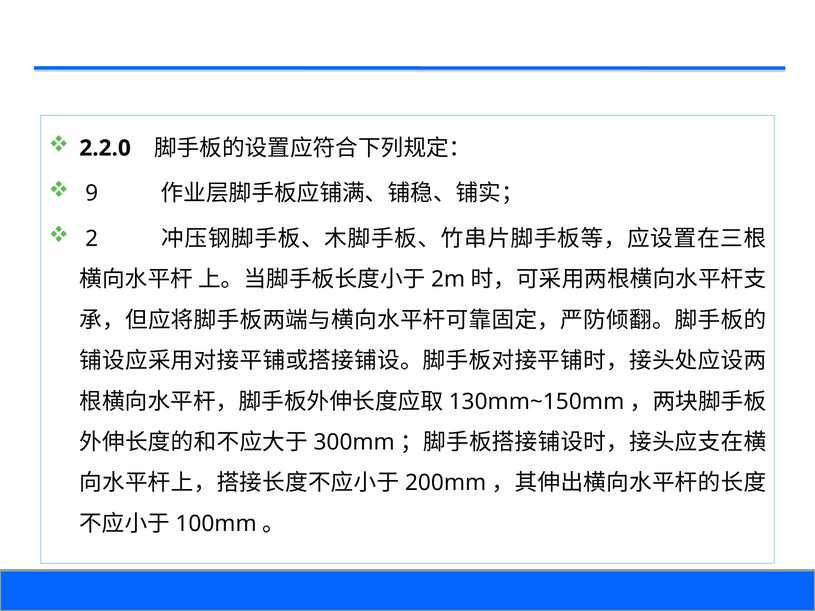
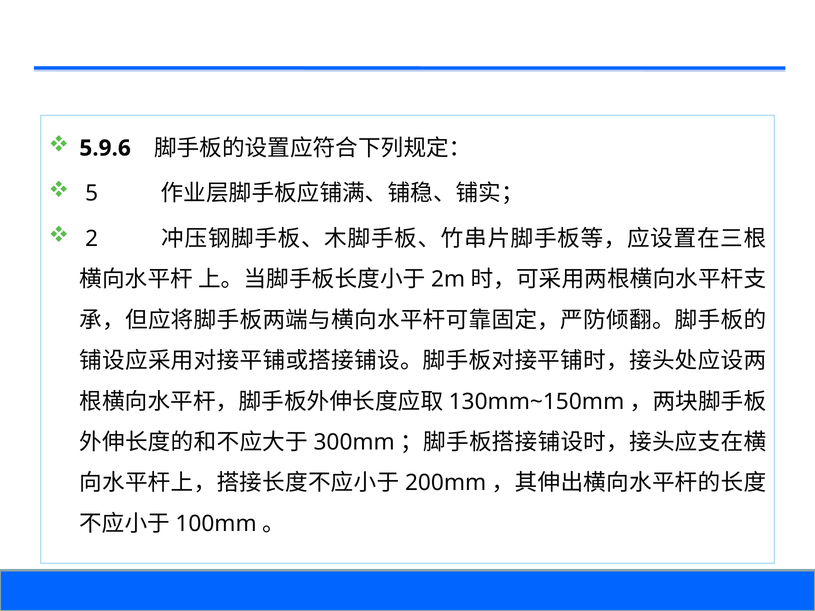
2.2.0: 2.2.0 -> 5.9.6 (105, 148)
9: 9 -> 5 (92, 193)
